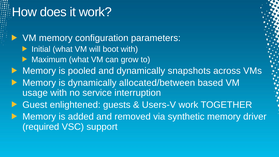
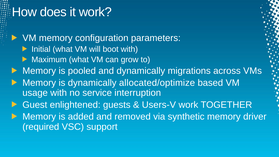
snapshots: snapshots -> migrations (189, 71)
allocated/between: allocated/between -> allocated/optimize (157, 83)
